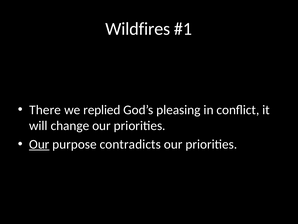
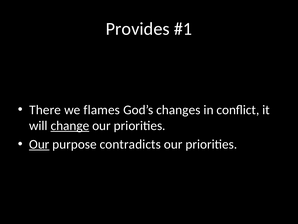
Wildfires: Wildfires -> Provides (138, 29)
replied: replied -> flames (102, 110)
pleasing: pleasing -> changes (178, 110)
change underline: none -> present (70, 125)
